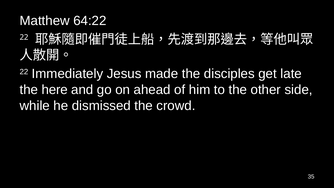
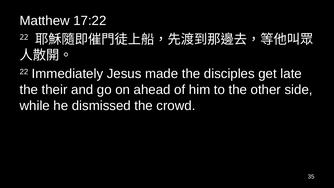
64:22: 64:22 -> 17:22 (90, 21)
here: here -> their (55, 90)
